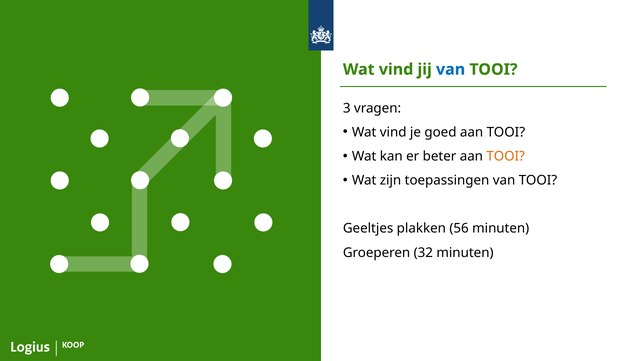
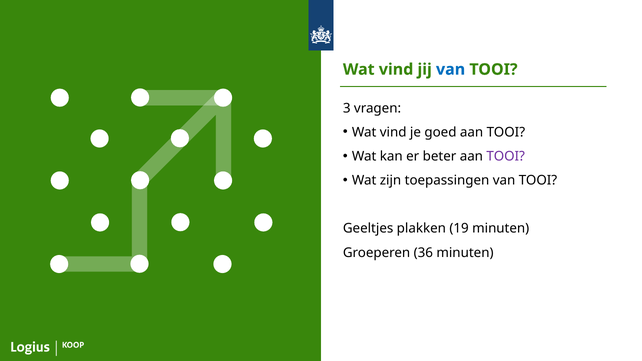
TOOI colour: orange -> purple (506, 156)
56: 56 -> 19 (459, 229)
32: 32 -> 36 (423, 253)
